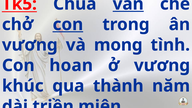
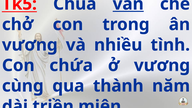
con underline: present -> none (68, 24)
mong: mong -> nhiều (118, 45)
hoan: hoan -> chứa (71, 65)
khúc: khúc -> cùng (23, 86)
